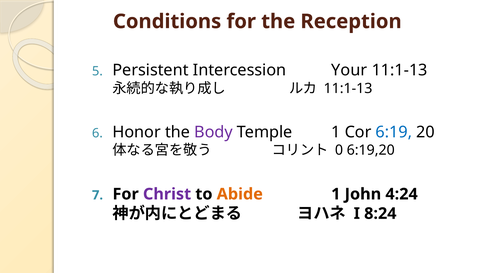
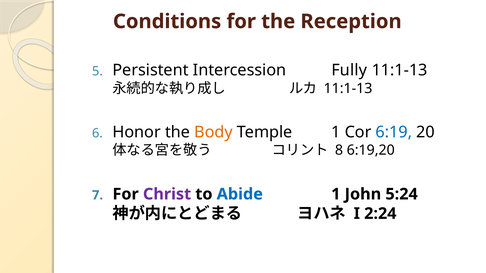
Your: Your -> Fully (349, 70)
Body colour: purple -> orange (214, 132)
0: 0 -> 8 (339, 150)
Abide colour: orange -> blue (240, 194)
4:24: 4:24 -> 5:24 (402, 194)
8:24: 8:24 -> 2:24 (380, 214)
